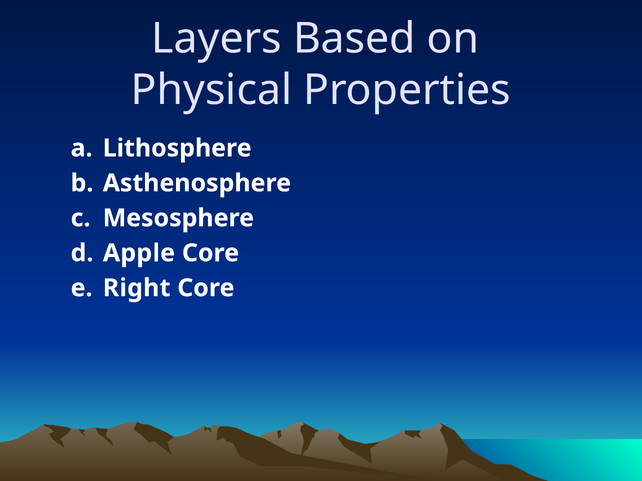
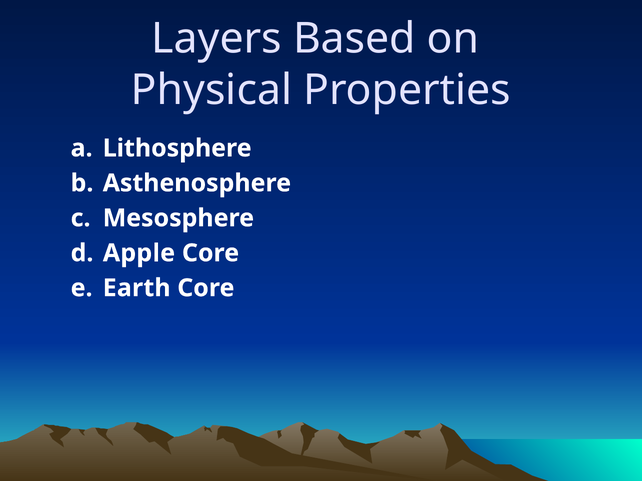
Right: Right -> Earth (137, 288)
